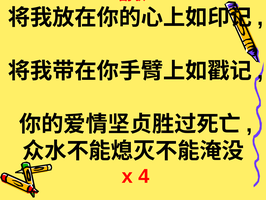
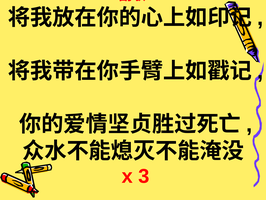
4: 4 -> 3 (144, 176)
